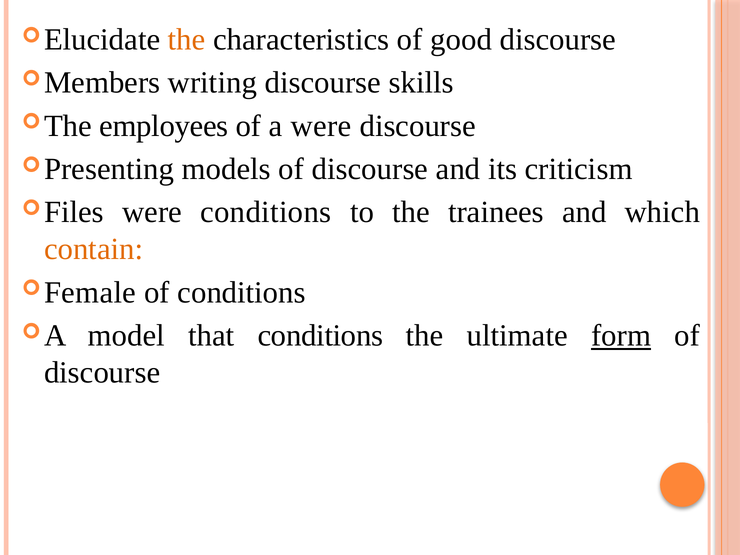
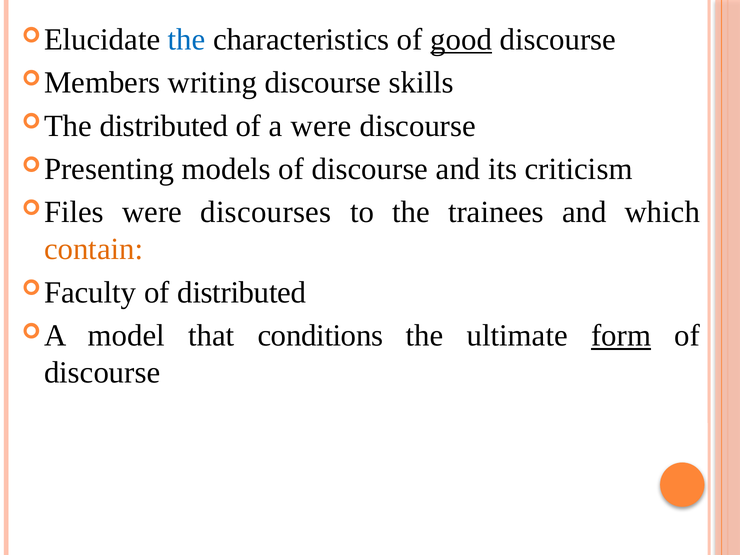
the colour: orange -> blue (187, 40)
good underline: none -> present (461, 40)
The employees: employees -> distributed (164, 126)
were conditions: conditions -> discourses (266, 212)
Female: Female -> Faculty (90, 292)
of conditions: conditions -> distributed (242, 292)
